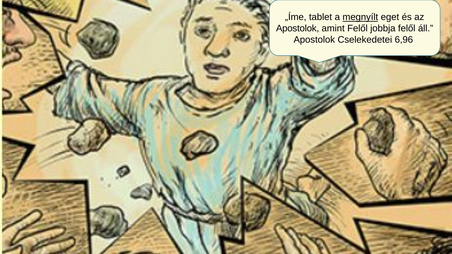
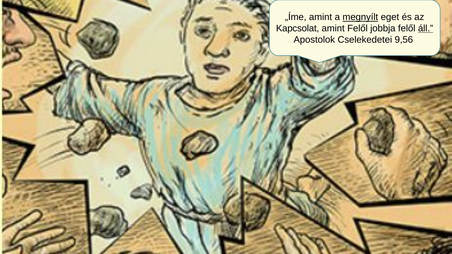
„Íme tablet: tablet -> amint (321, 17)
Apostolok: Apostolok -> Kapcsolat (298, 28)
áll underline: none -> present (426, 28)
6,96: 6,96 -> 9,56 (404, 40)
